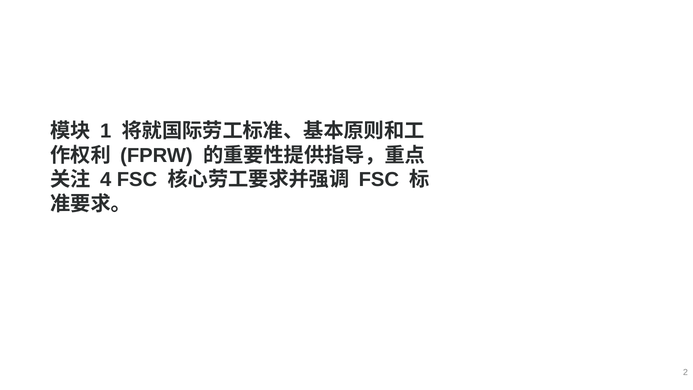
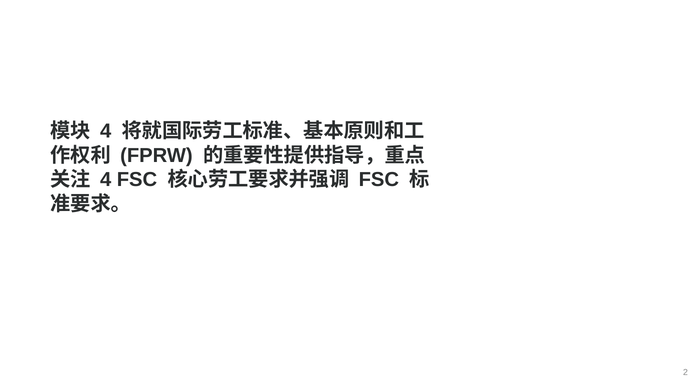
1: 1 -> 4 (106, 131)
